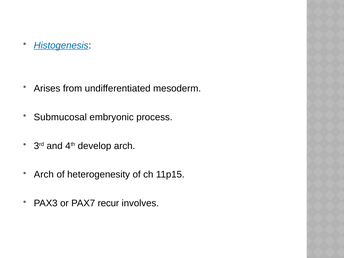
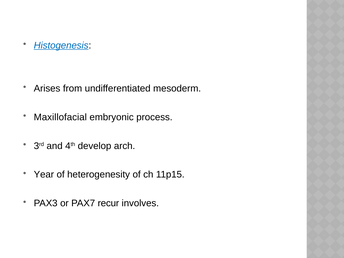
Submucosal: Submucosal -> Maxillofacial (60, 117)
Arch: Arch -> Year (44, 175)
